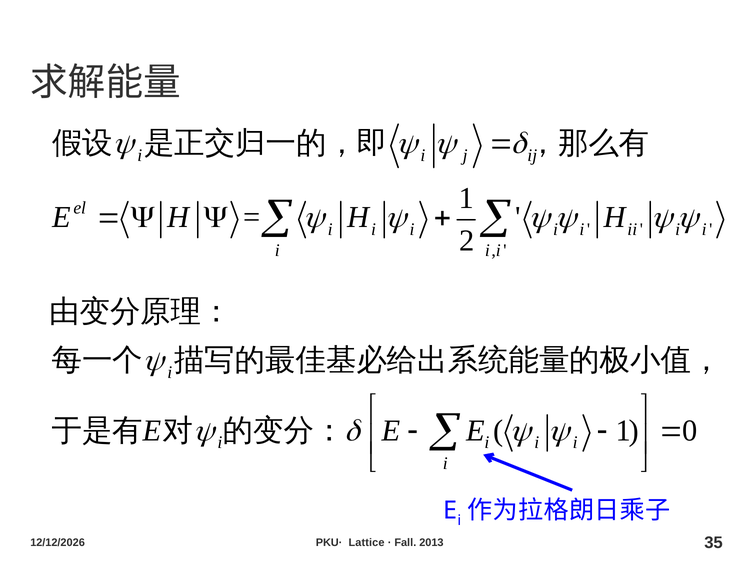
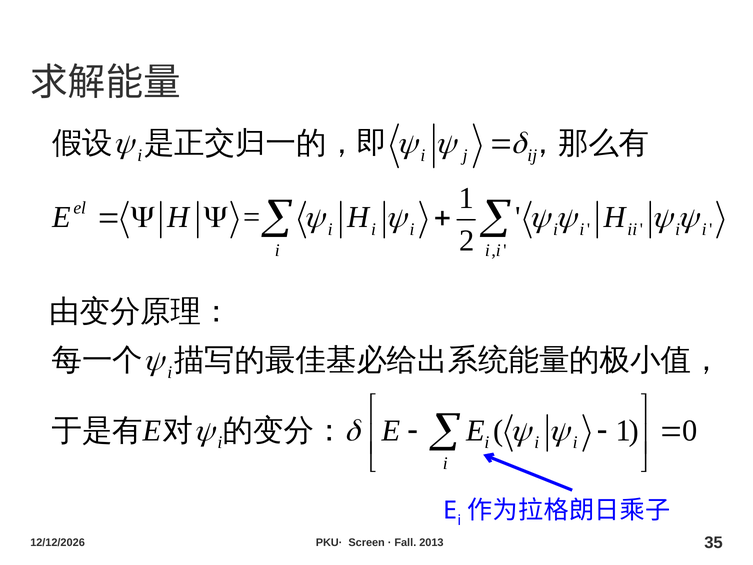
Lattice: Lattice -> Screen (367, 542)
